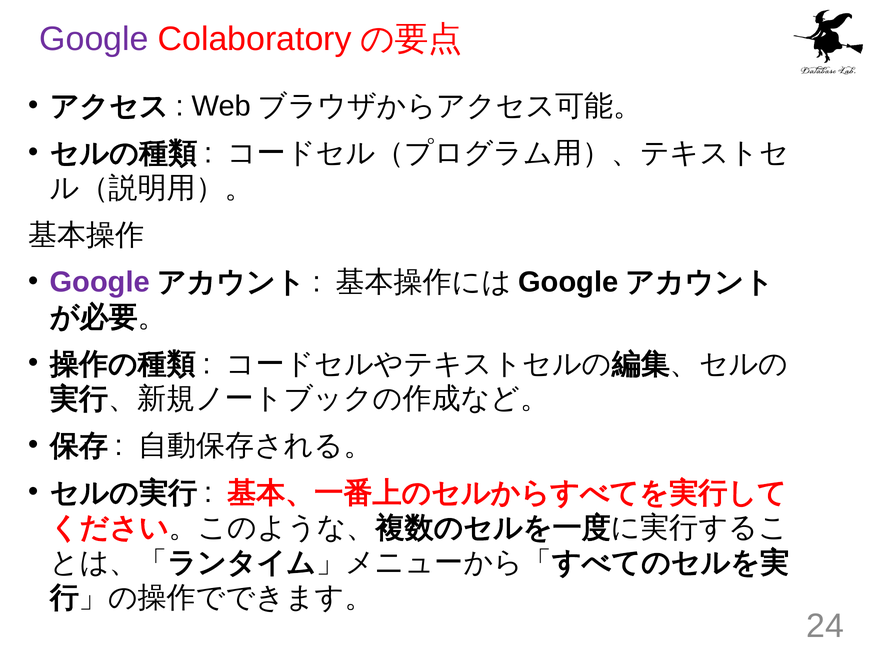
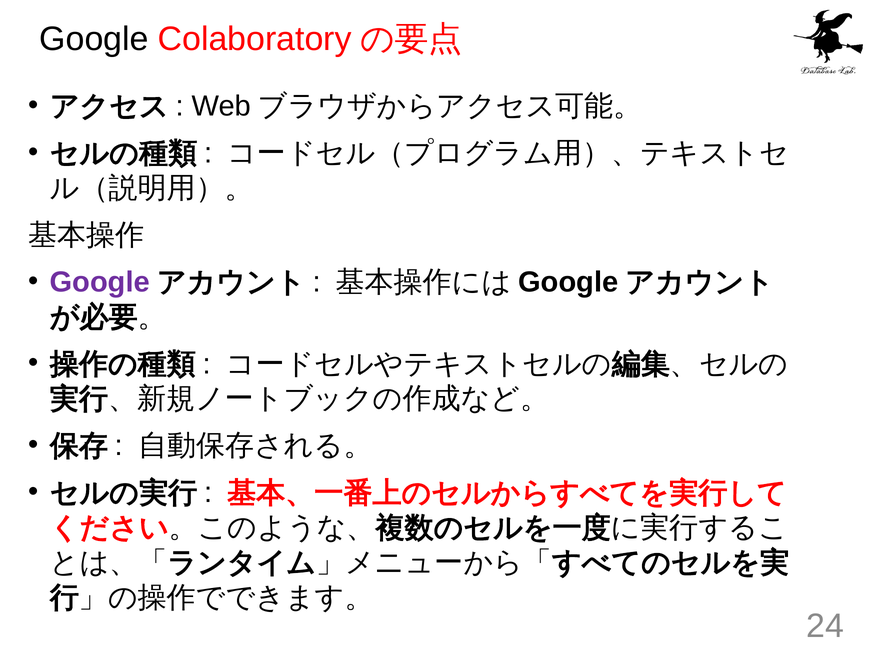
Google colour: purple -> black (94, 39)
